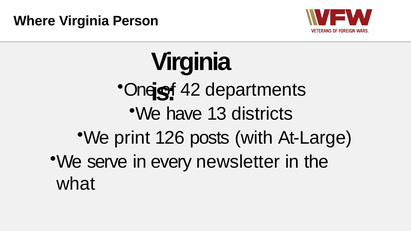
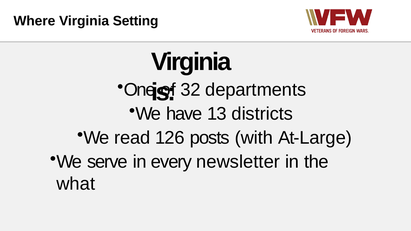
Person: Person -> Setting (136, 21)
42: 42 -> 32 (191, 90)
print: print -> read (132, 138)
